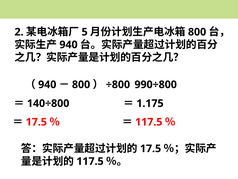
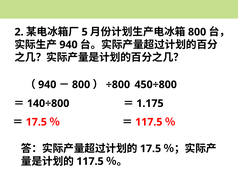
990÷800: 990÷800 -> 450÷800 (156, 84)
